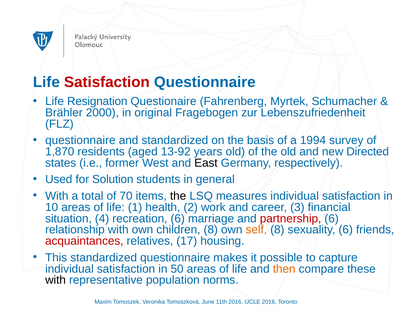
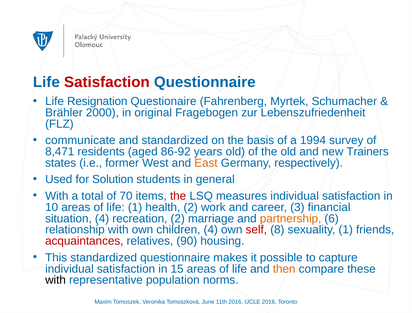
questionnaire: questionnaire -> communicate (80, 140)
1,870: 1,870 -> 8,471 (60, 152)
13-92: 13-92 -> 86-92 (176, 152)
Directed: Directed -> Trainers (368, 152)
East colour: black -> orange (206, 163)
the colour: black -> red (178, 196)
recreation 6: 6 -> 2 (178, 219)
partnership colour: red -> orange (291, 219)
children 8: 8 -> 4 (211, 230)
self colour: orange -> red (256, 230)
sexuality 6: 6 -> 1 (346, 230)
17: 17 -> 90 (187, 241)
50: 50 -> 15 (177, 269)
